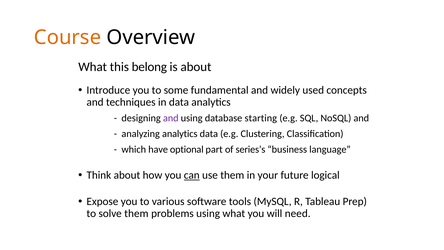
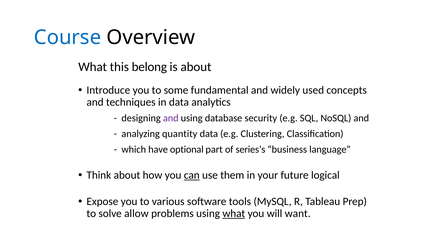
Course colour: orange -> blue (68, 37)
starting: starting -> security (261, 118)
analyzing analytics: analytics -> quantity (180, 134)
solve them: them -> allow (136, 213)
what underline: none -> present (234, 213)
need: need -> want (298, 213)
